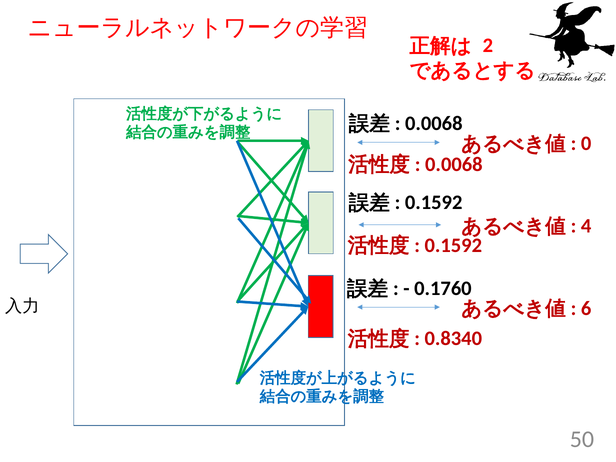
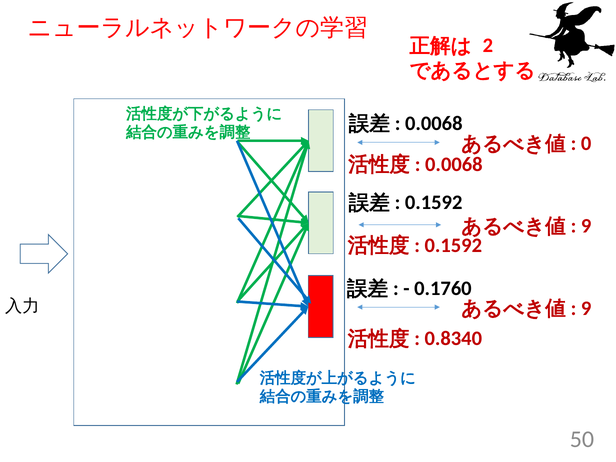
4: 4 -> 9 (586, 226)
6: 6 -> 9 (586, 308)
